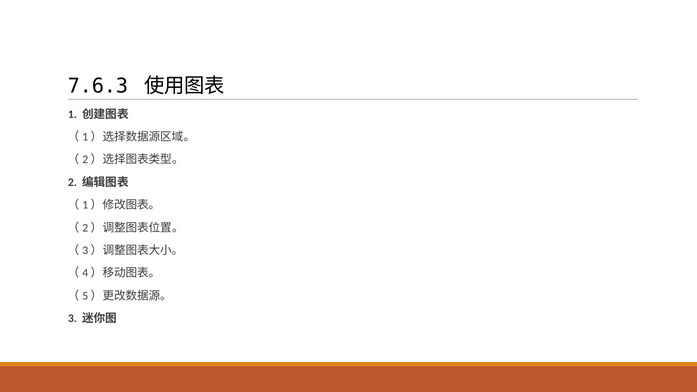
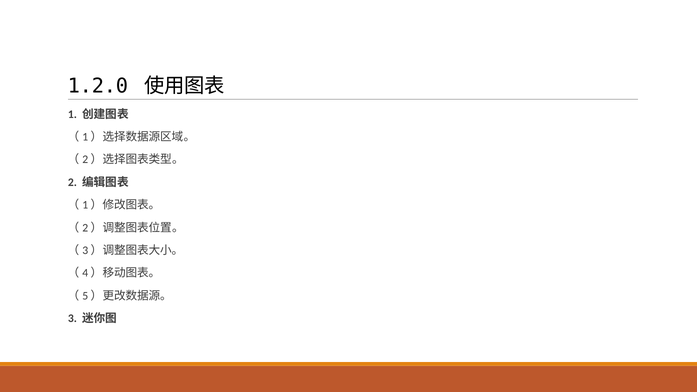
7.6.3: 7.6.3 -> 1.2.0 (98, 86)
